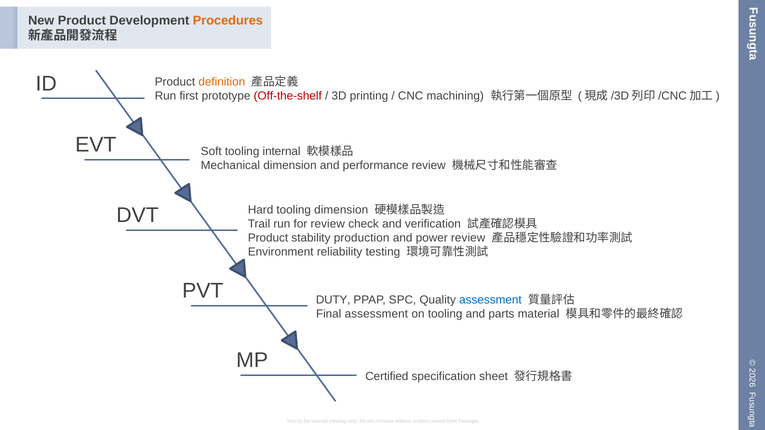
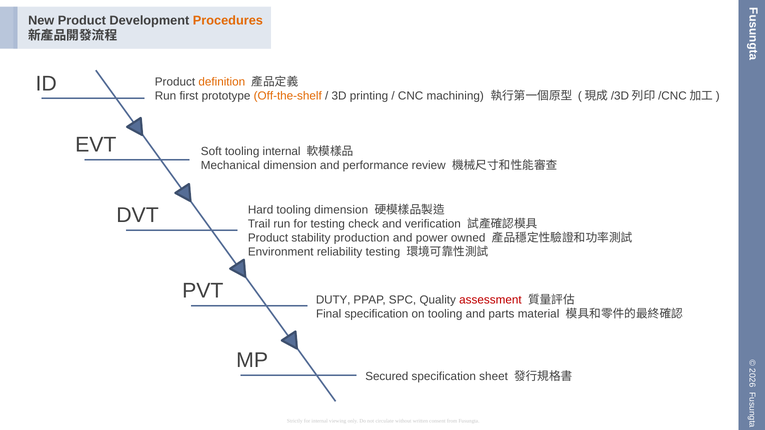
Off-the-shelf colour: red -> orange (288, 96)
for review: review -> testing (328, 224)
power review: review -> owned (468, 238)
assessment colour: blue -> red (490, 300)
Final assessment: assessment -> specification (376, 314)
Certified: Certified -> Secured (387, 376)
